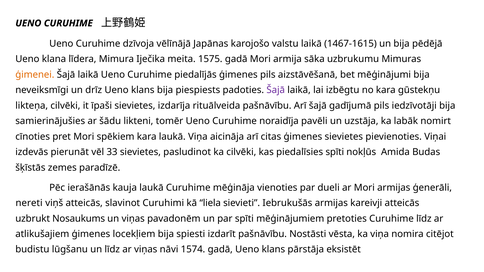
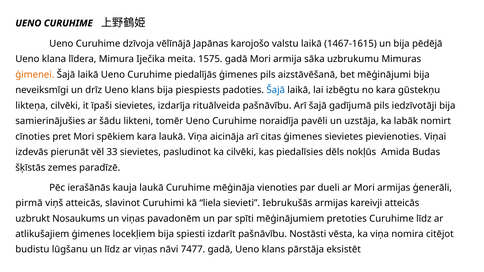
Šajā colour: purple -> blue (276, 90)
piedalīsies spīti: spīti -> dēls (335, 152)
nereti: nereti -> pirmā (29, 203)
1574: 1574 -> 7477 (193, 250)
